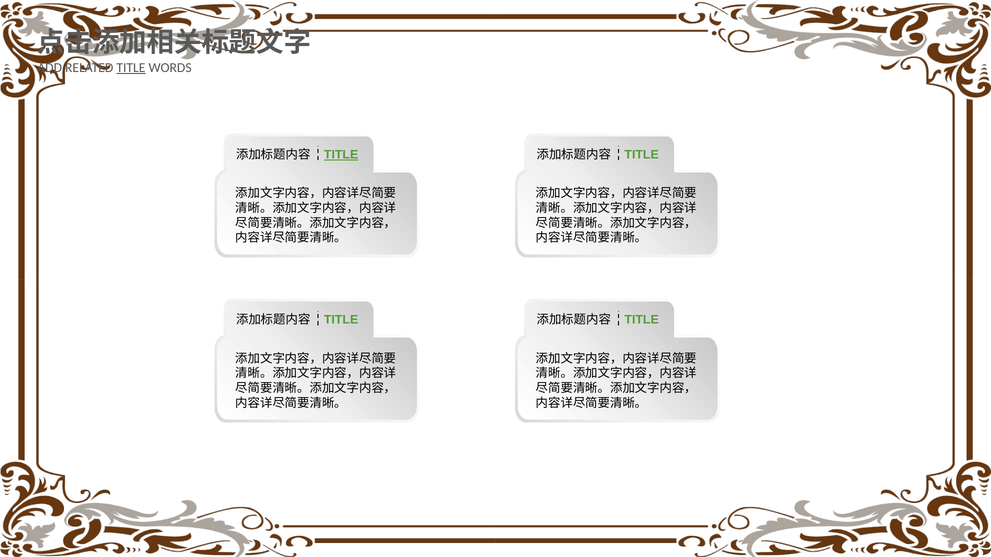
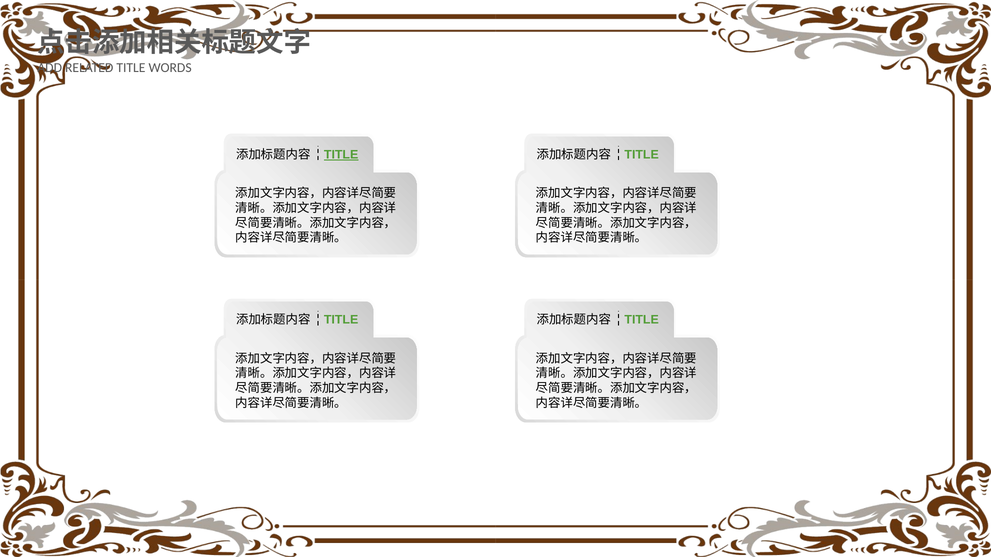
TITLE underline: present -> none (131, 68)
